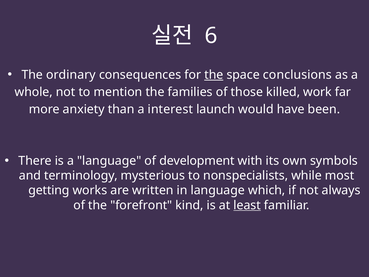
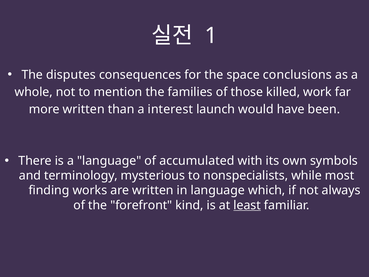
6: 6 -> 1 (211, 36)
ordinary: ordinary -> disputes (71, 75)
the underline: present -> none (214, 75)
more anxiety: anxiety -> written (84, 109)
development: development -> accumulated (197, 161)
getting: getting -> finding (49, 190)
